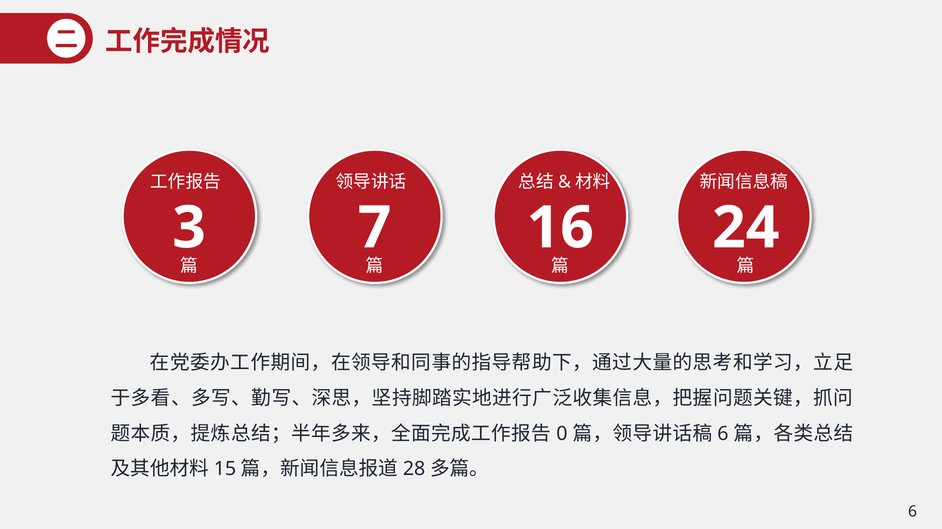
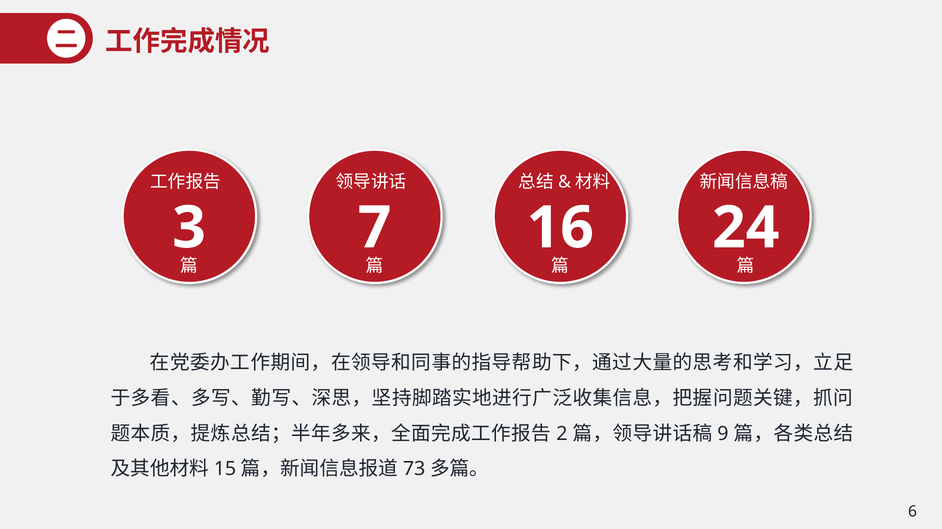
0: 0 -> 2 (562, 434)
6: 6 -> 9 (723, 434)
28: 28 -> 73 (414, 469)
